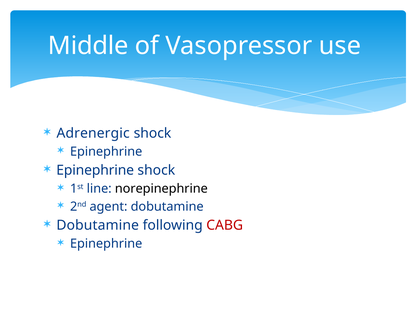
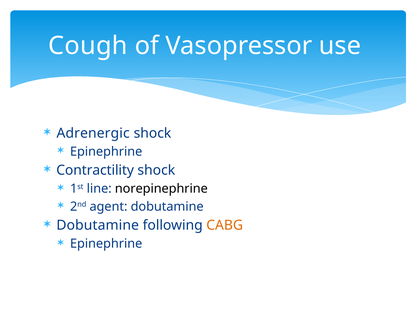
Middle: Middle -> Cough (88, 46)
Epinephrine: Epinephrine -> Contractility (95, 170)
CABG colour: red -> orange (225, 225)
